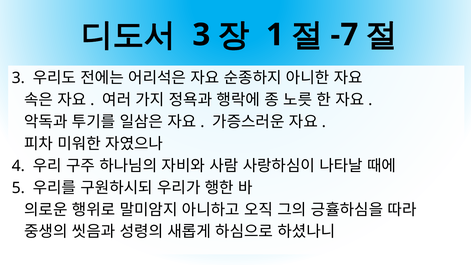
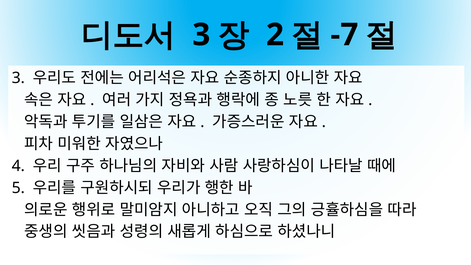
1: 1 -> 2 (275, 35)
